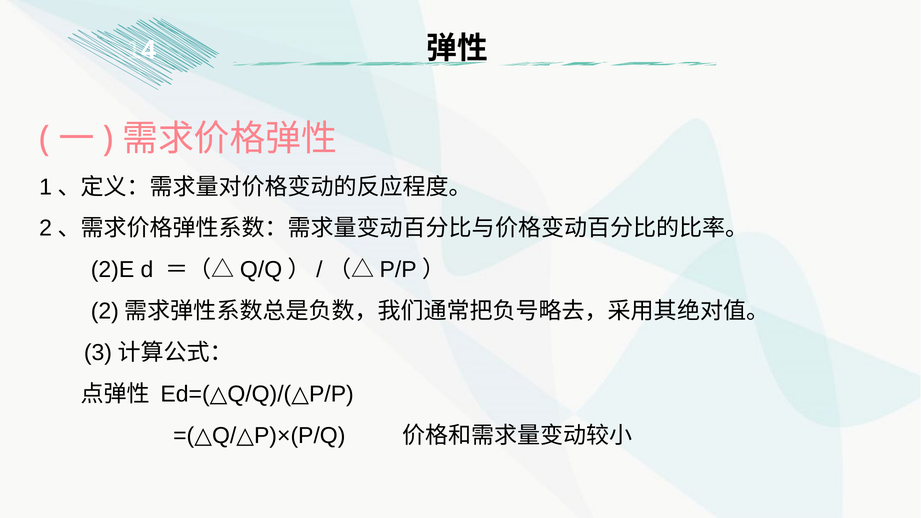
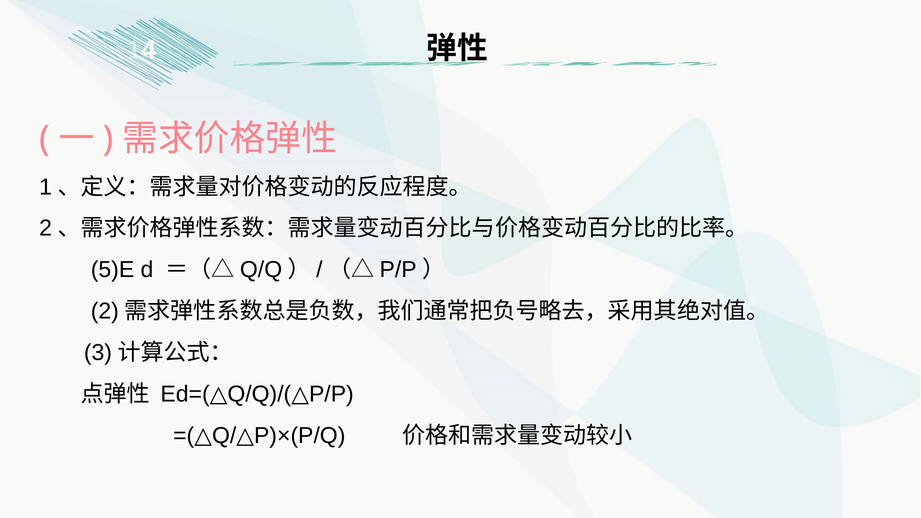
2)E: 2)E -> 5)E (113, 270)
